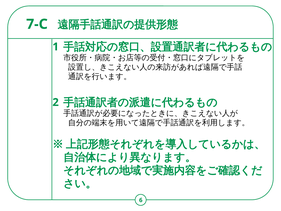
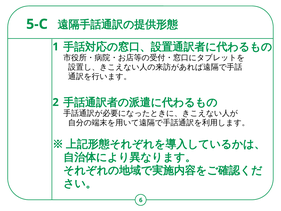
7-C: 7-C -> 5-C (37, 24)
